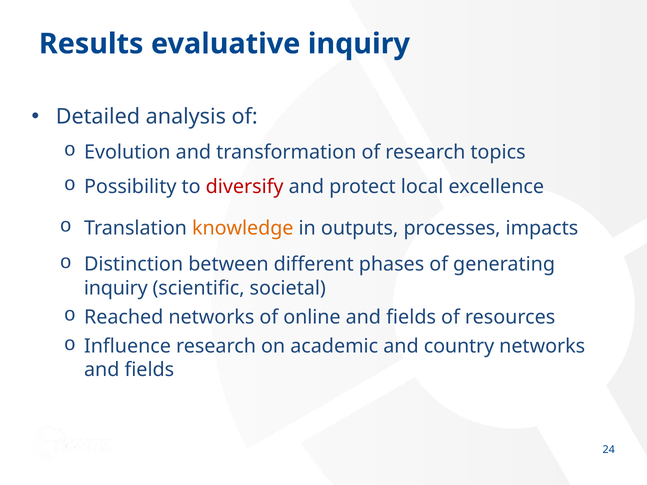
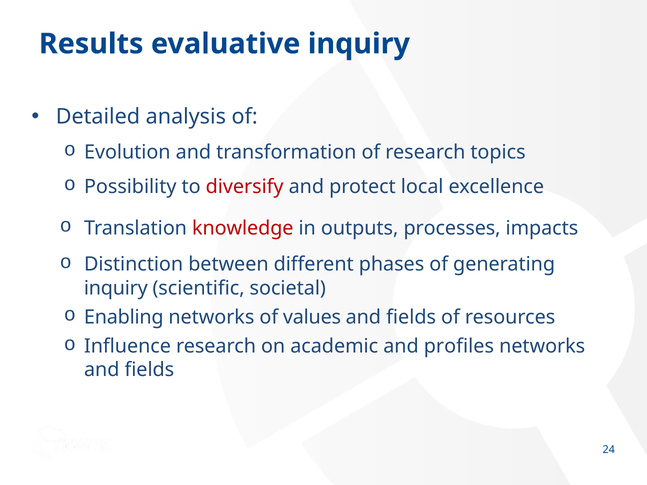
knowledge colour: orange -> red (243, 228)
Reached: Reached -> Enabling (124, 317)
online: online -> values (312, 317)
country: country -> profiles (459, 346)
